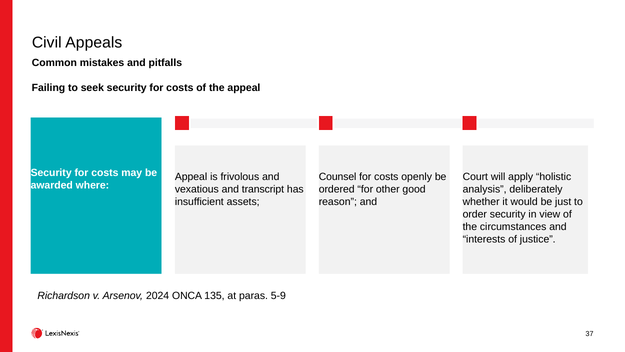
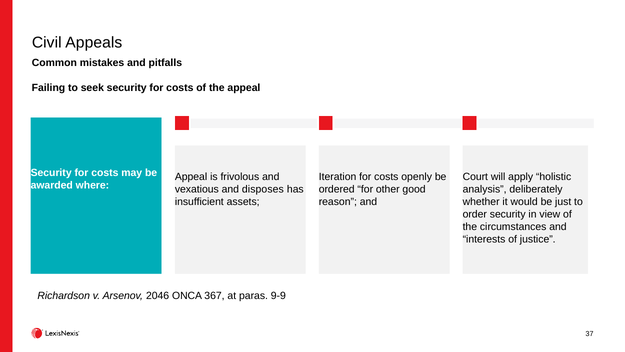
Counsel: Counsel -> Iteration (338, 177)
transcript: transcript -> disposes (263, 189)
2024: 2024 -> 2046 (158, 296)
135: 135 -> 367 (214, 296)
5-9: 5-9 -> 9-9 (278, 296)
